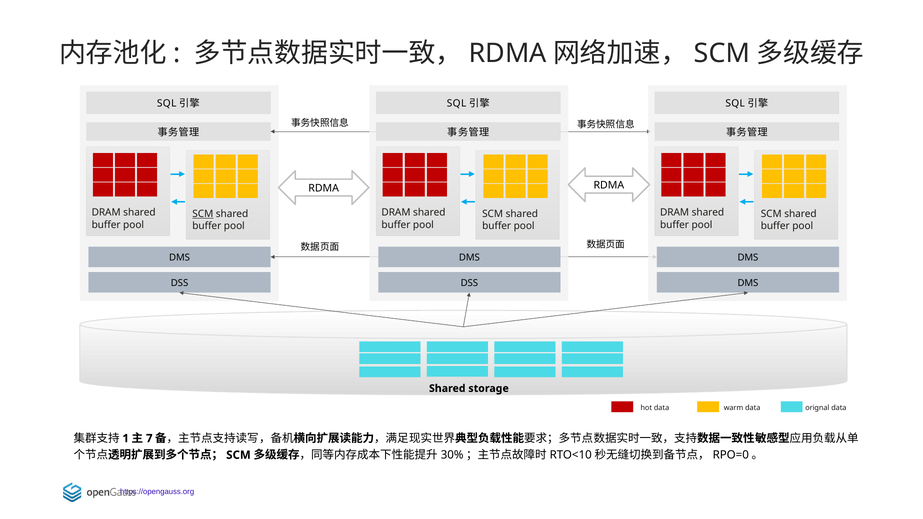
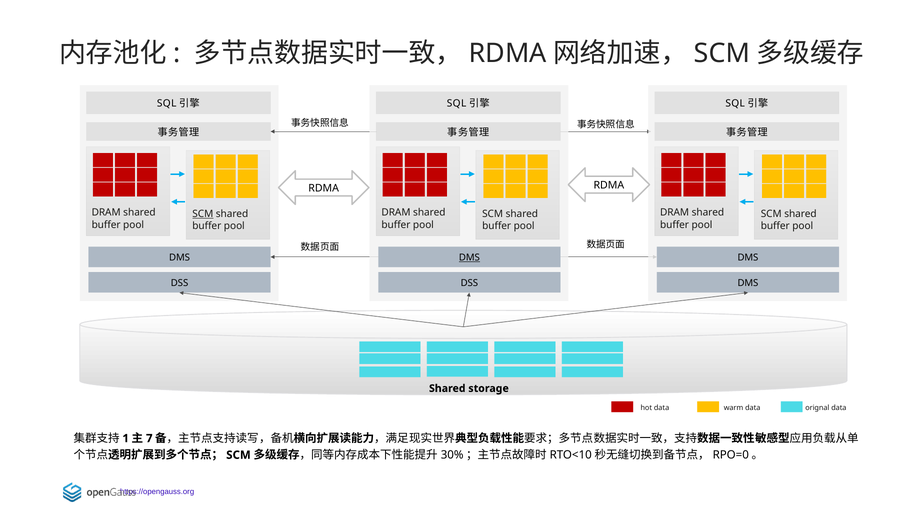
DMS underline: none -> present (469, 258)
